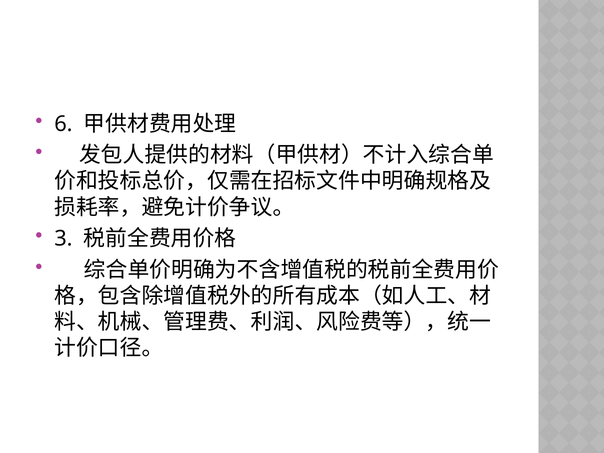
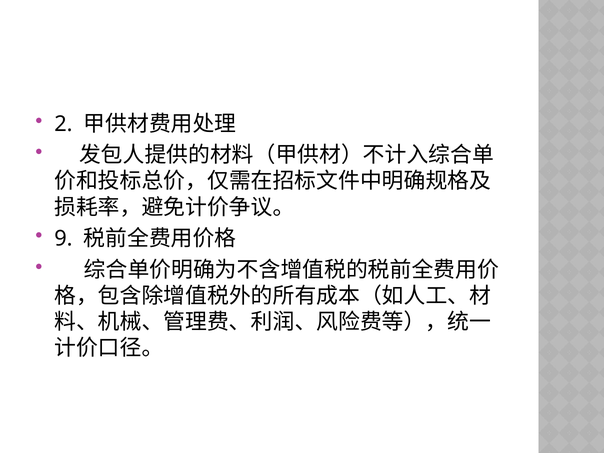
6: 6 -> 2 (63, 124)
3: 3 -> 9 (63, 239)
